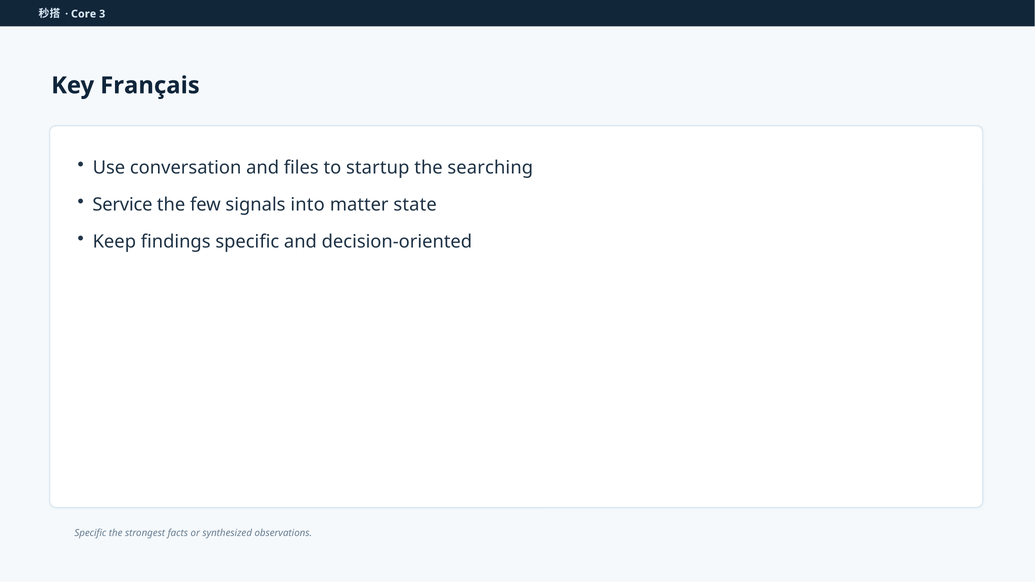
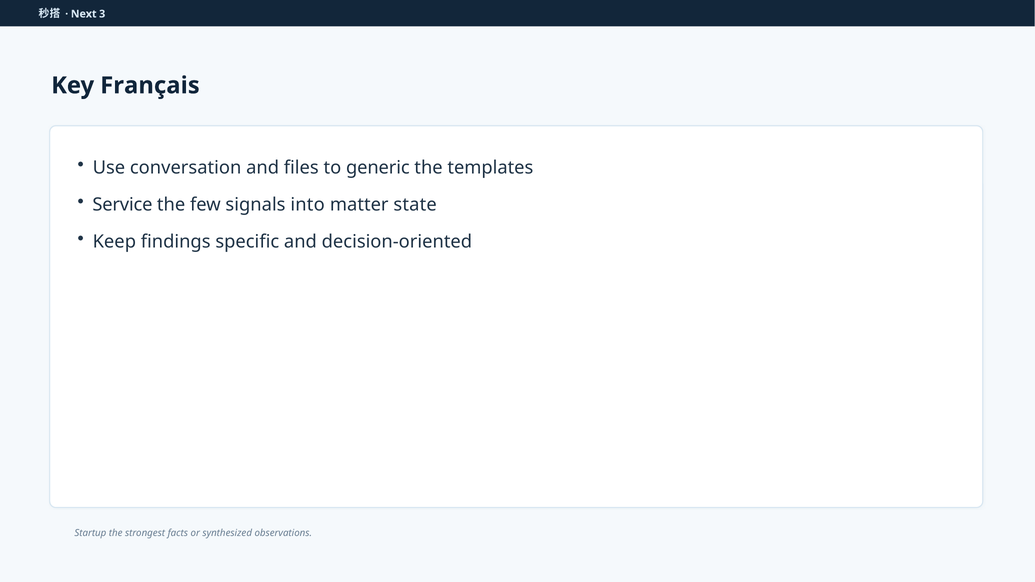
Core: Core -> Next (84, 14)
startup: startup -> generic (378, 168)
searching: searching -> templates (490, 168)
Specific: Specific -> Startup (90, 533)
